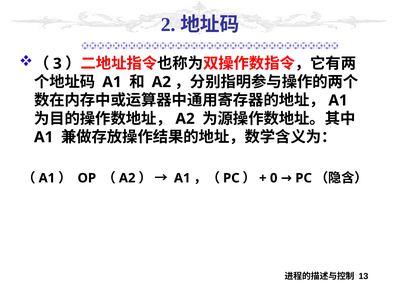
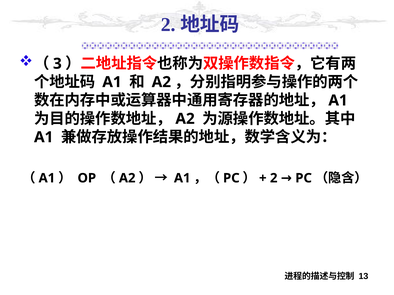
0: 0 -> 2 (274, 178)
